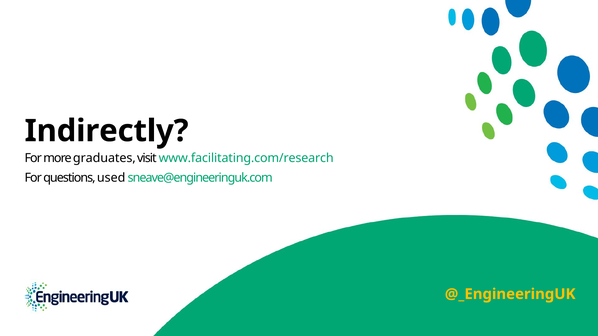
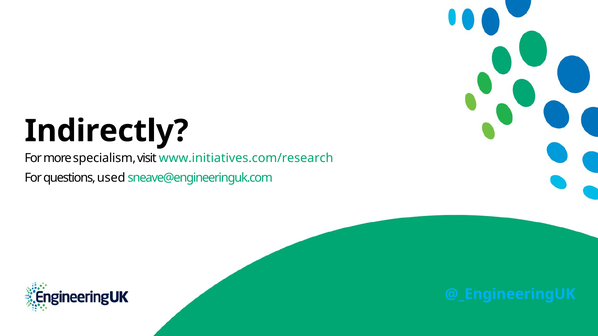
graduates: graduates -> specialism (104, 158)
www.facilitating.com/research: www.facilitating.com/research -> www.initiatives.com/research (246, 158)
@_EngineeringUK colour: yellow -> light blue (510, 294)
